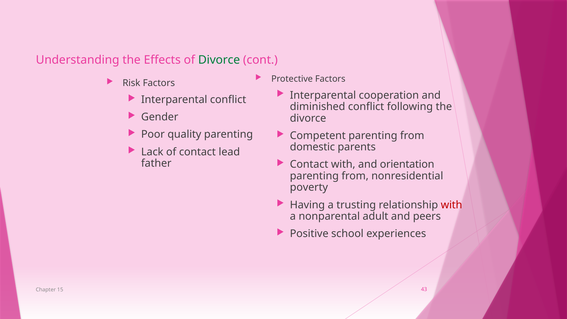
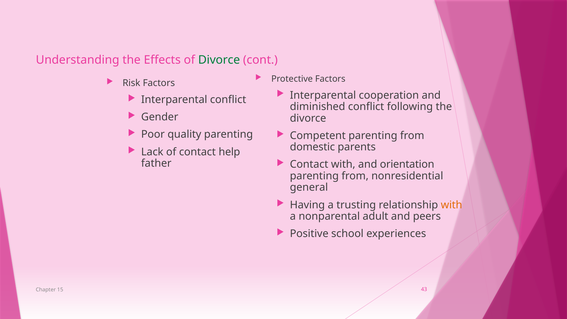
lead: lead -> help (229, 152)
poverty: poverty -> general (309, 187)
with colour: red -> orange (452, 205)
